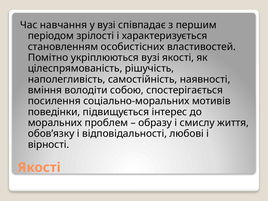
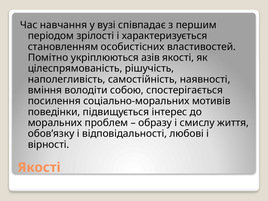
укріплюються вузі: вузі -> азів (151, 58)
